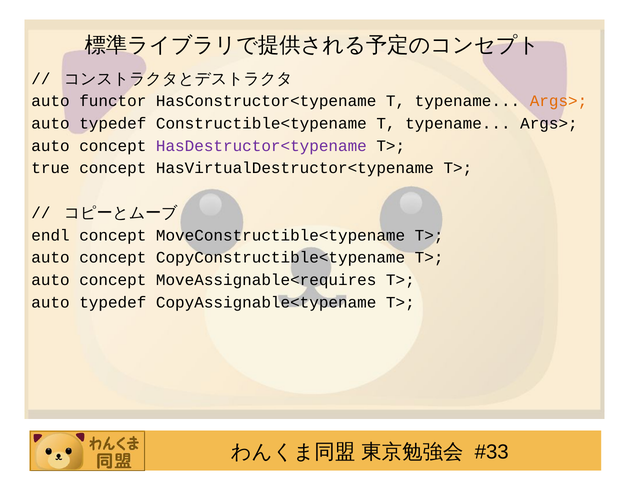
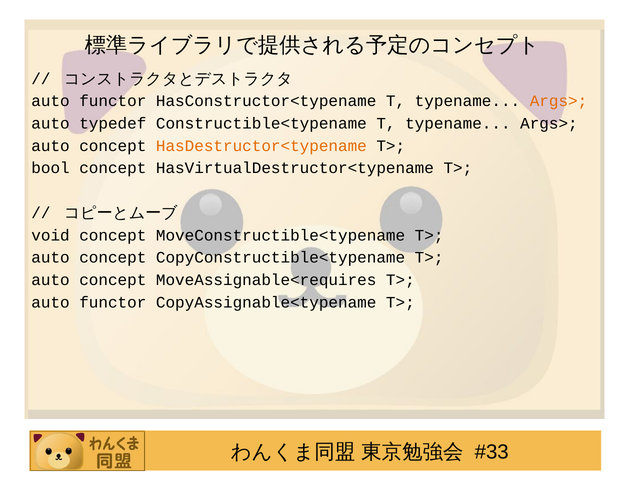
HasDestructor<typename colour: purple -> orange (261, 146)
true: true -> bool (51, 168)
endl: endl -> void (51, 235)
typedef: typedef -> functor (113, 302)
